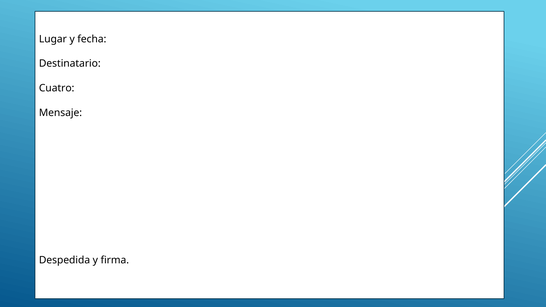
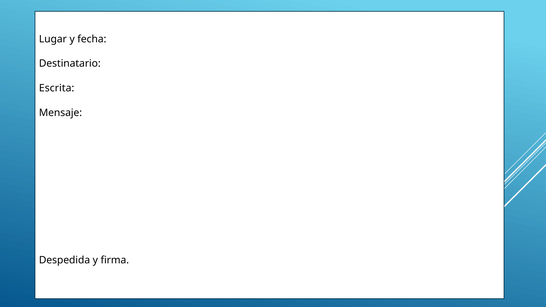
Cuatro: Cuatro -> Escrita (57, 88)
